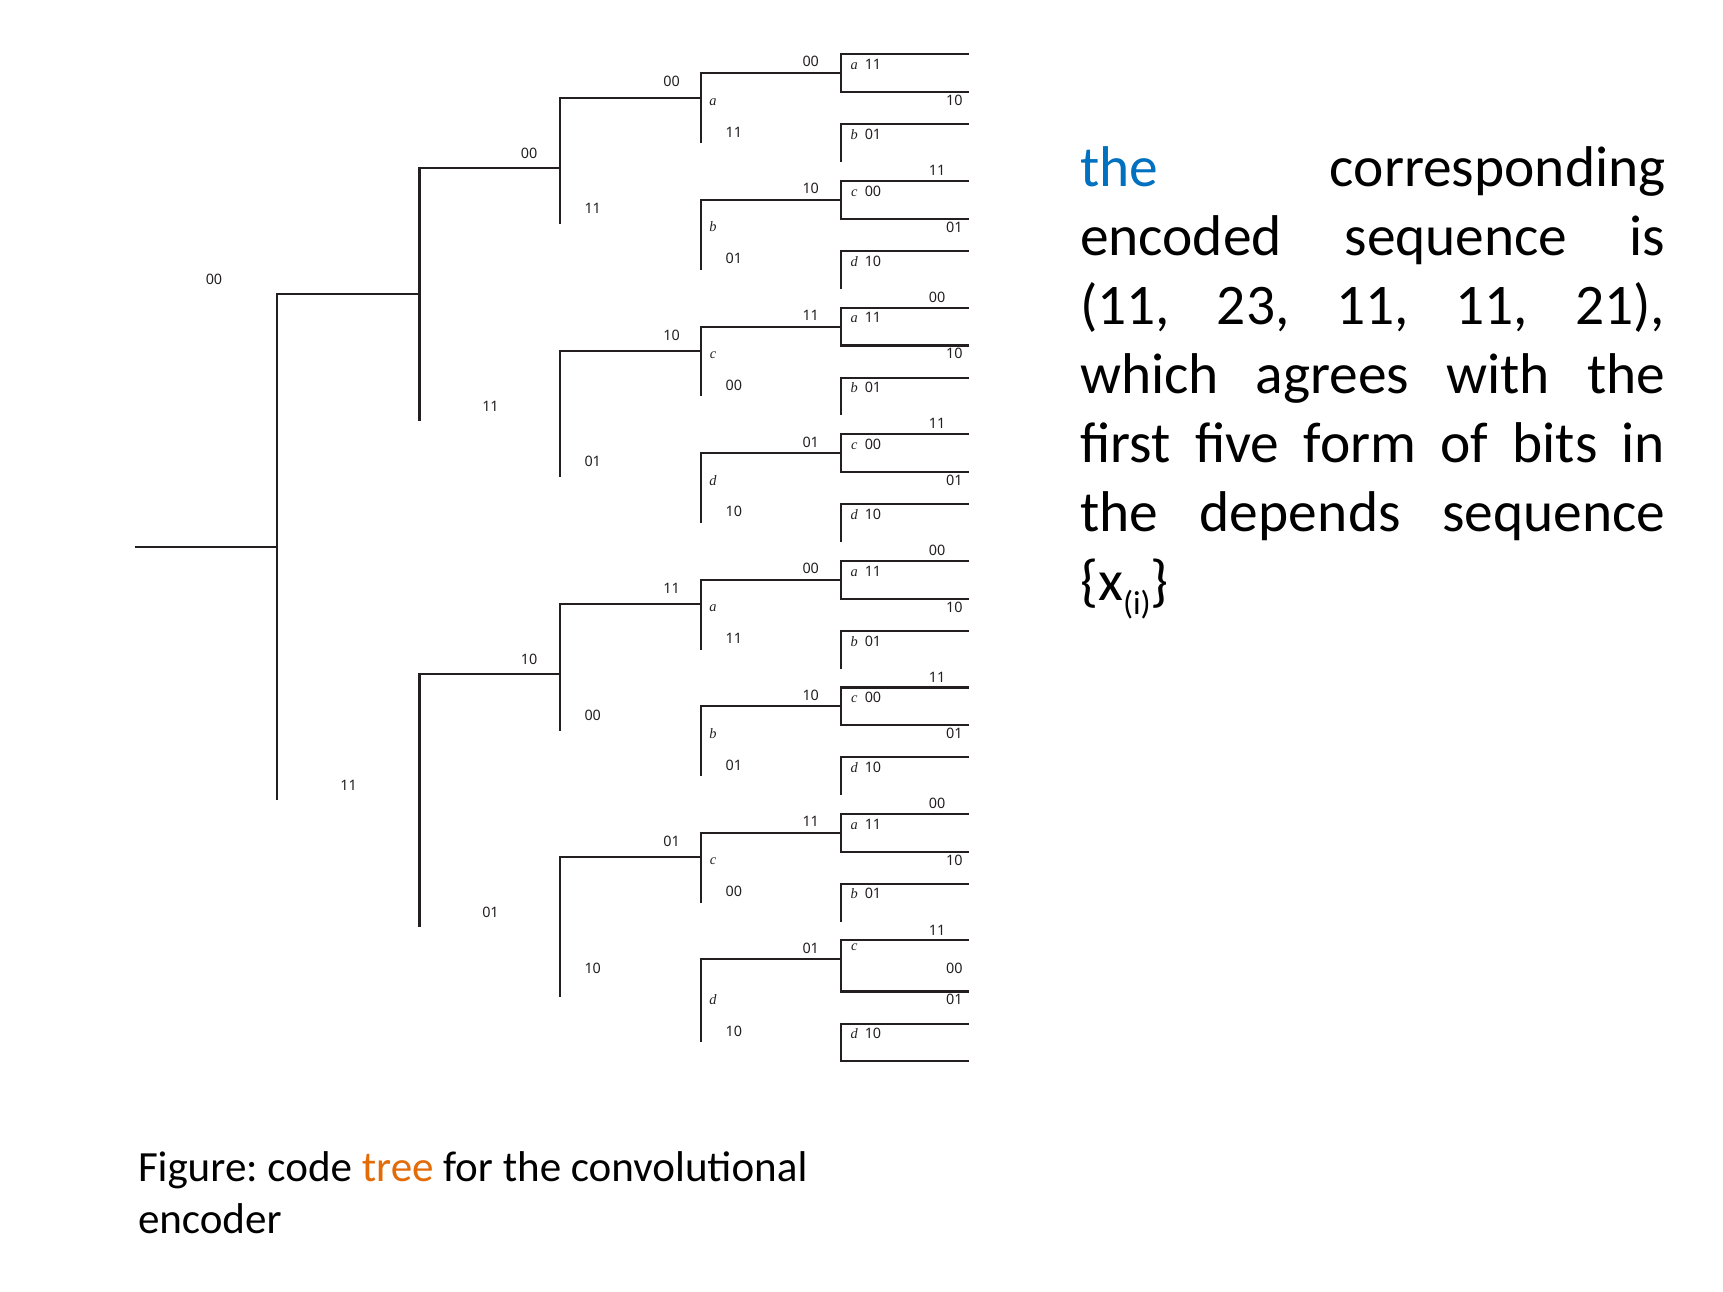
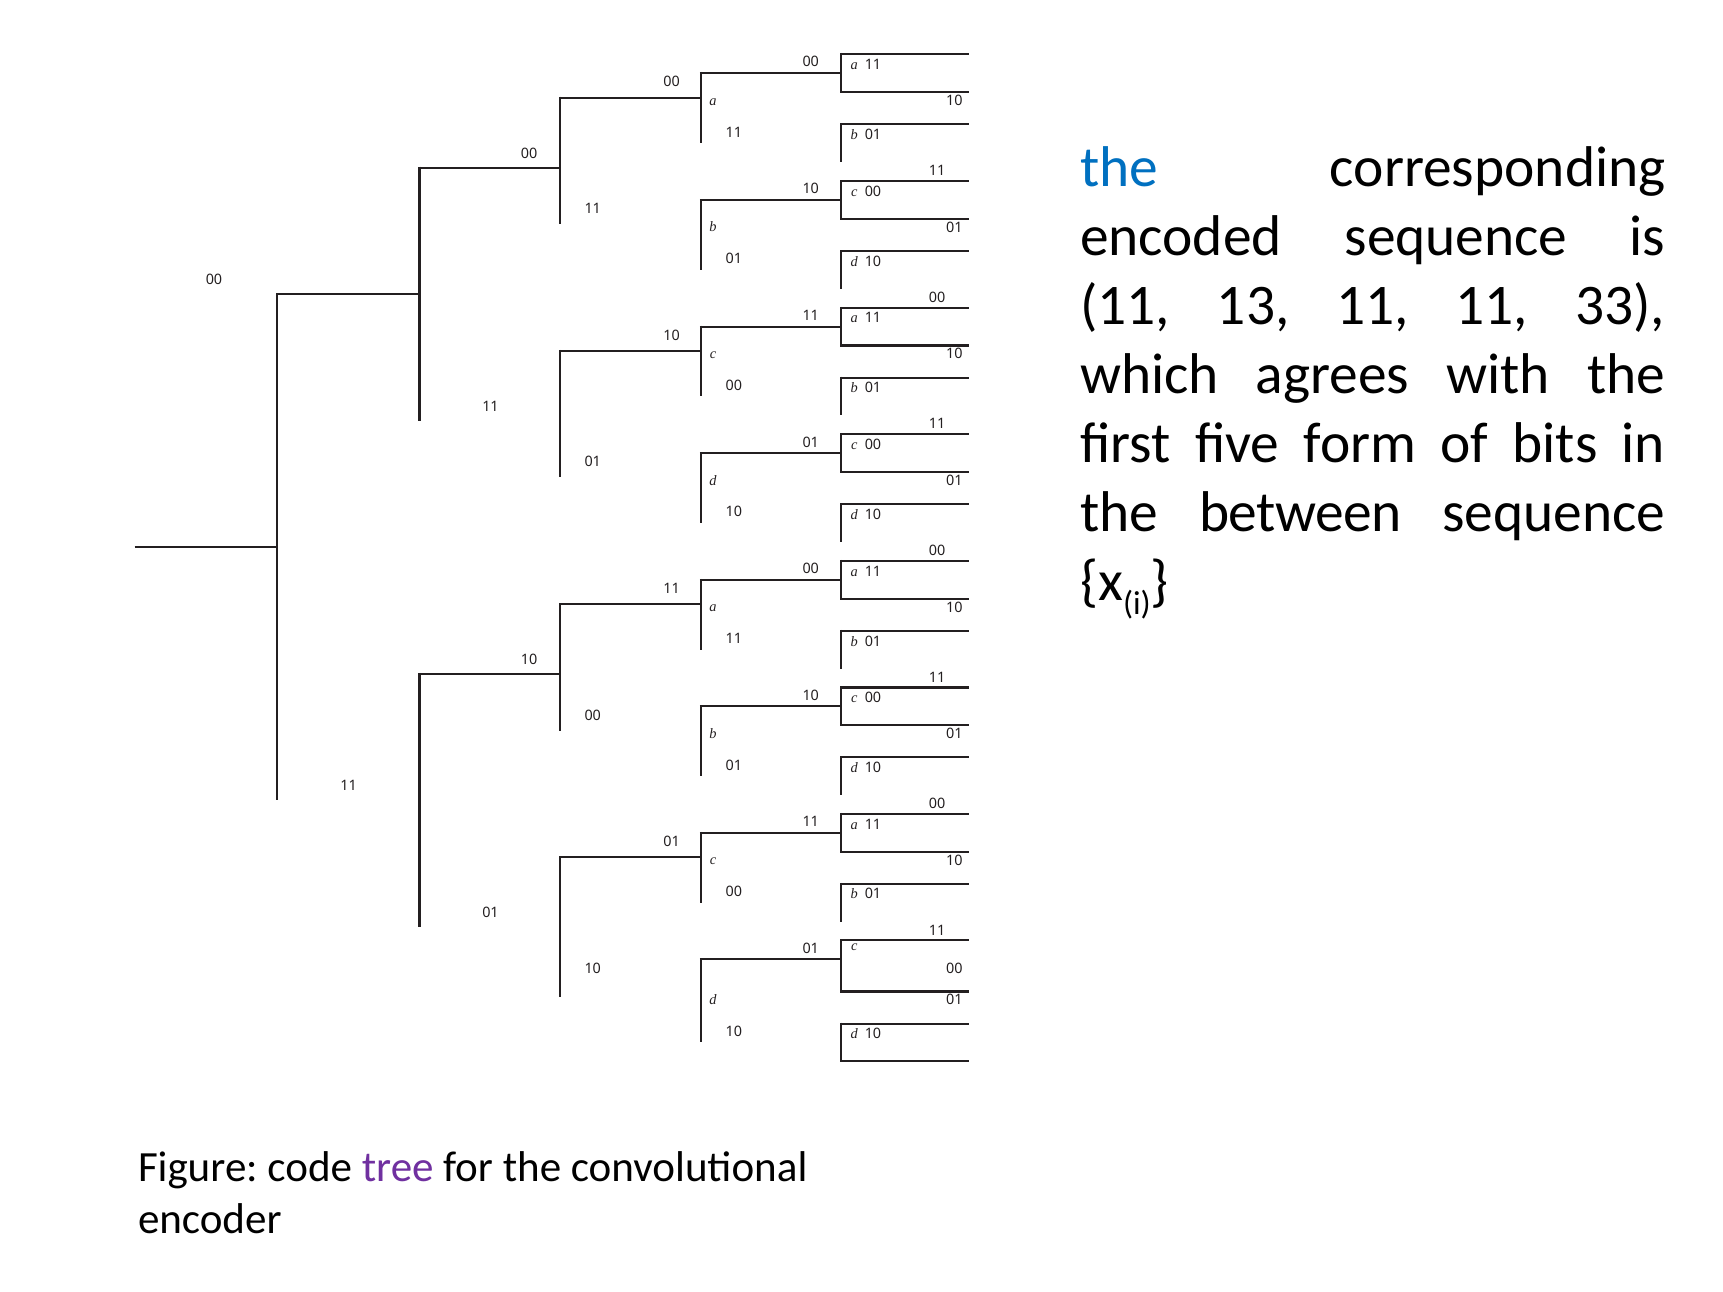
23: 23 -> 13 (1253, 306)
21: 21 -> 33 (1620, 306)
depends: depends -> between (1301, 513)
tree colour: orange -> purple (398, 1168)
